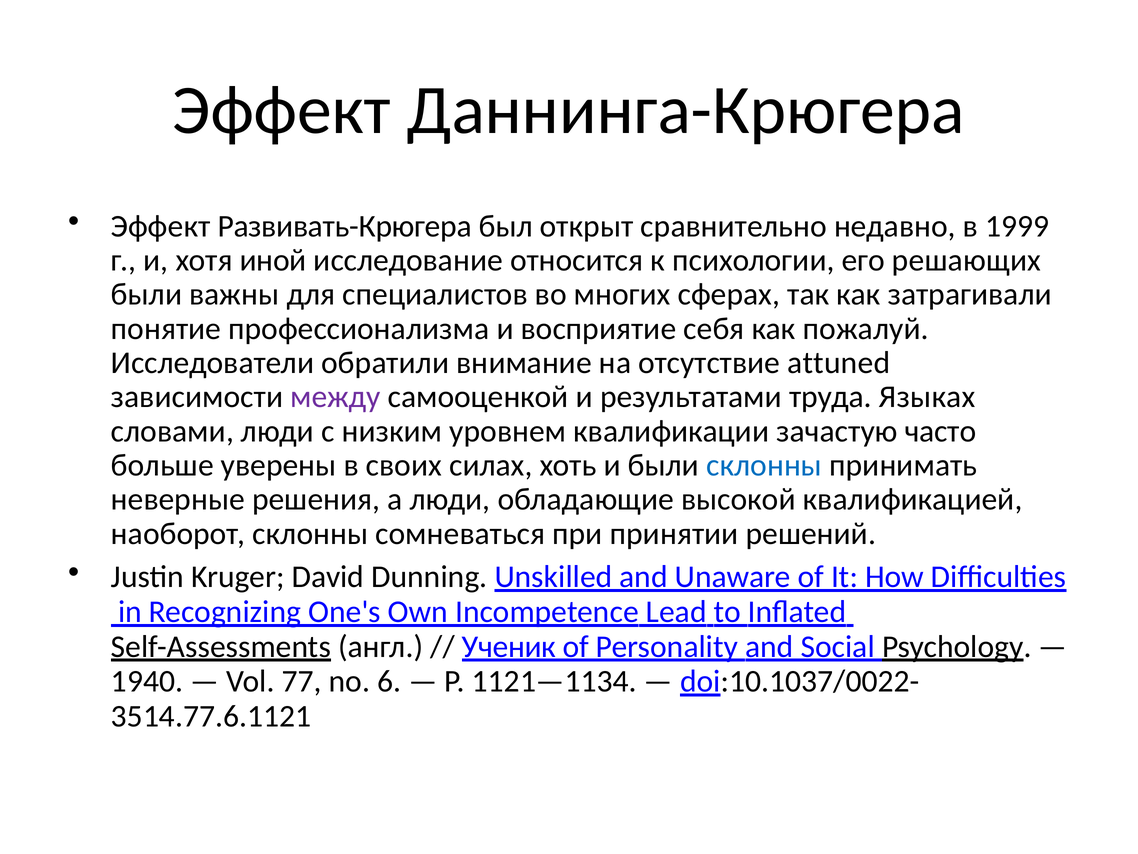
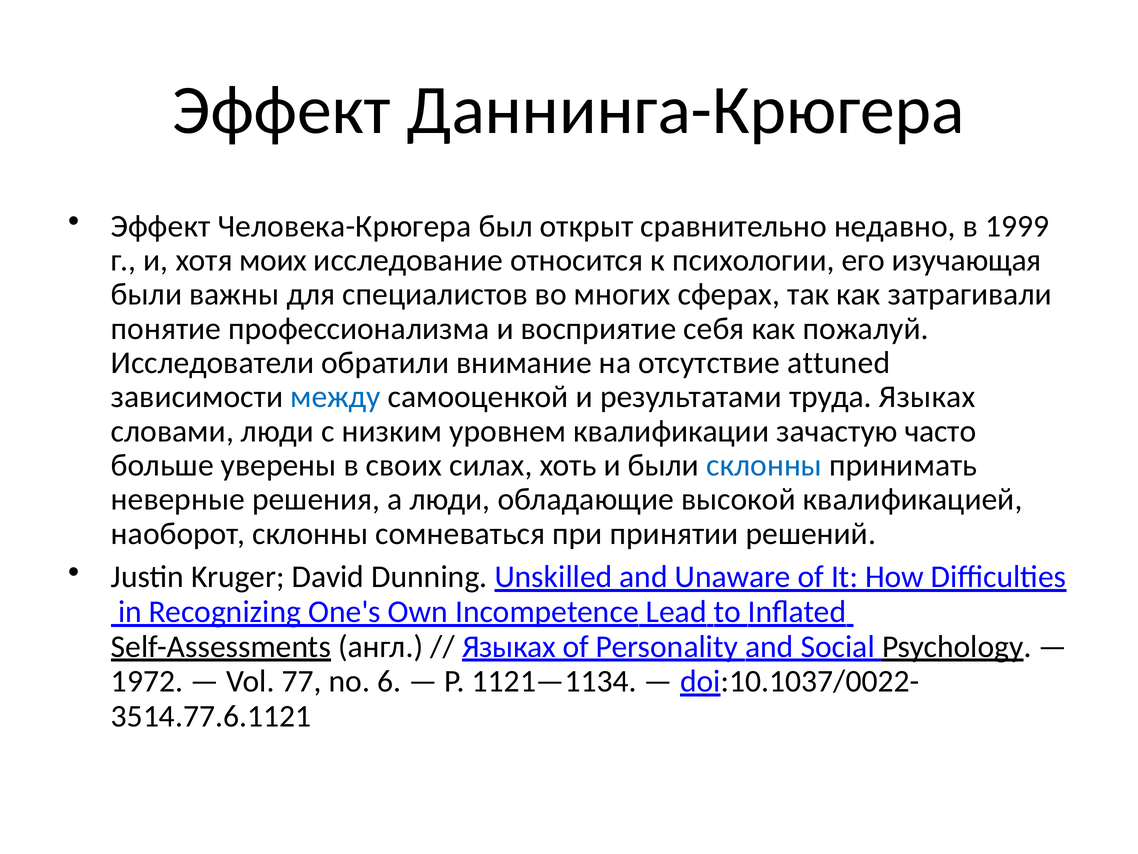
Развивать-Крюгера: Развивать-Крюгера -> Человека-Крюгера (344, 226)
иной: иной -> моих (273, 260)
решающих: решающих -> изучающая (967, 260)
между colour: purple -> blue (335, 397)
Ученик: Ученик -> Языках (509, 646)
1940: 1940 -> 1972 (147, 681)
